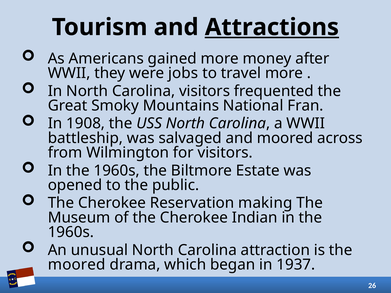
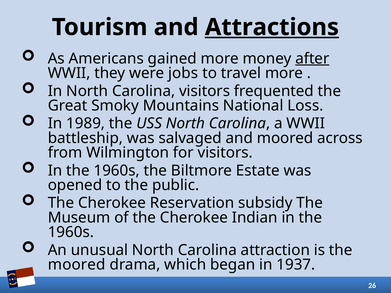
after underline: none -> present (312, 59)
Fran: Fran -> Loss (305, 106)
1908: 1908 -> 1989 (86, 124)
making: making -> subsidy (265, 203)
